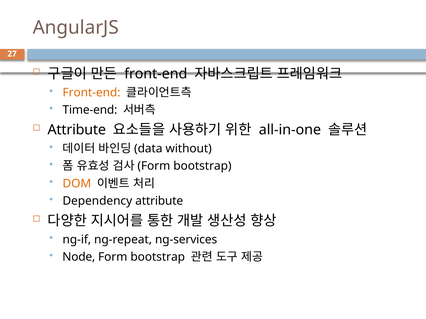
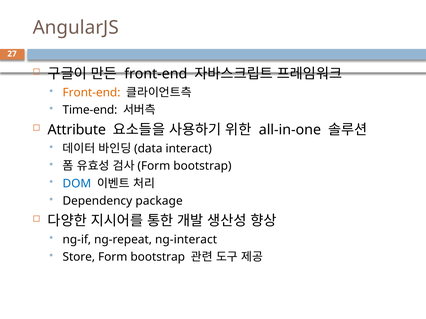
without: without -> interact (189, 149)
DOM colour: orange -> blue (77, 184)
Dependency attribute: attribute -> package (159, 201)
ng-services: ng-services -> ng-interact (186, 240)
Node: Node -> Store (79, 257)
